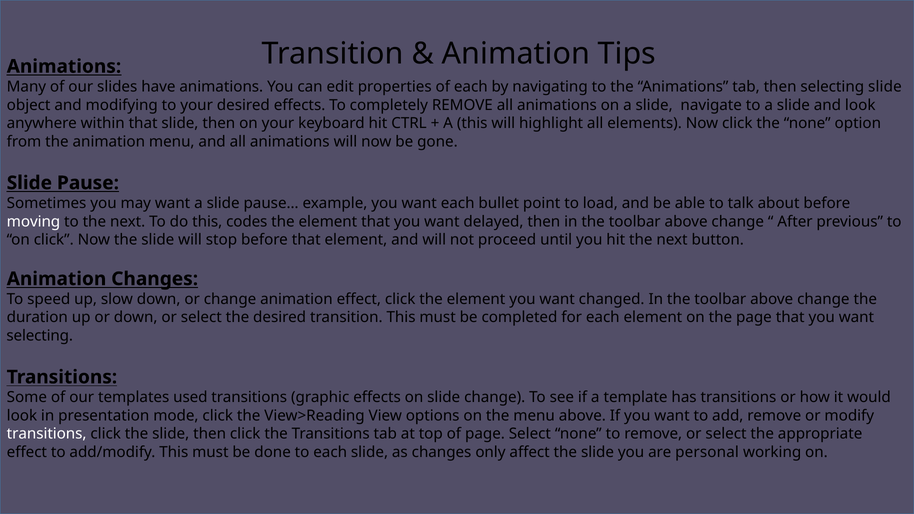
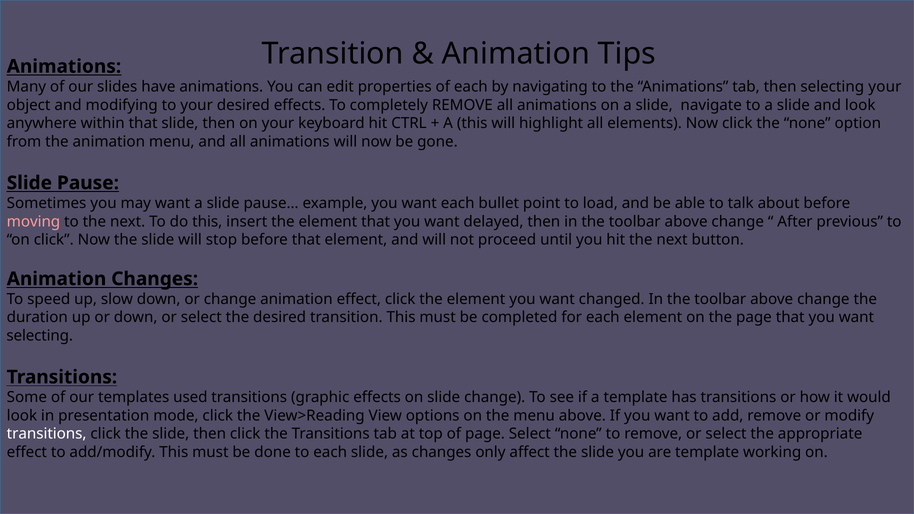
selecting slide: slide -> your (885, 87)
moving colour: white -> pink (33, 222)
codes: codes -> insert (247, 222)
are personal: personal -> template (707, 452)
